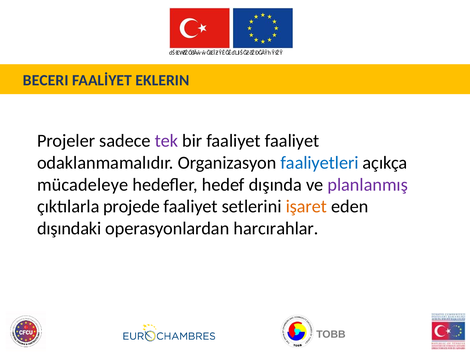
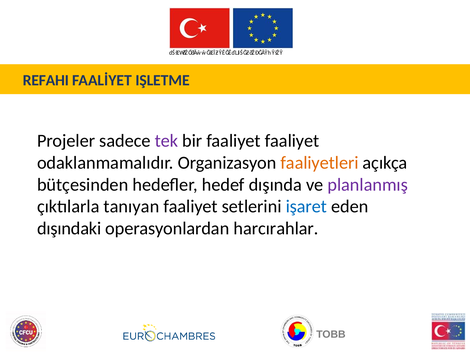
BECERI: BECERI -> REFAHI (46, 80)
EKLERIN: EKLERIN -> IŞLETME (163, 80)
faaliyetleri colour: blue -> orange (320, 162)
mücadeleye: mücadeleye -> bütçesinden (83, 184)
projede: projede -> tanıyan (131, 206)
işaret colour: orange -> blue (306, 206)
